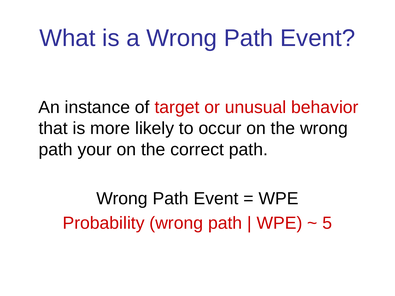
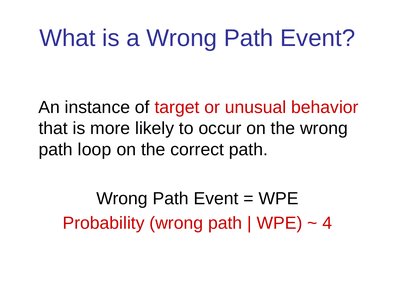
your: your -> loop (95, 150)
5: 5 -> 4 (327, 223)
